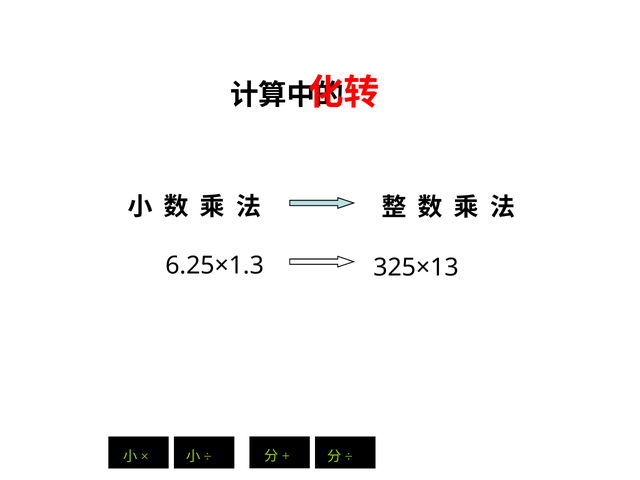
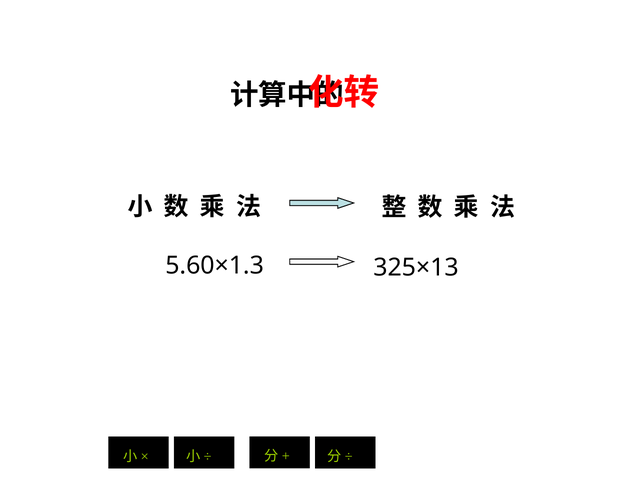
6.25×1.3: 6.25×1.3 -> 5.60×1.3 (215, 265)
